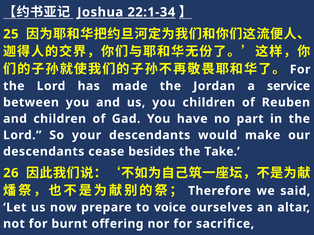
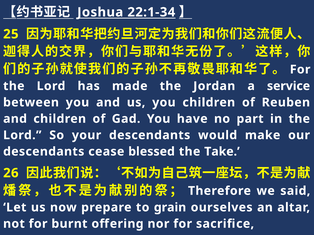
besides: besides -> blessed (152, 152)
voice: voice -> grain (170, 208)
